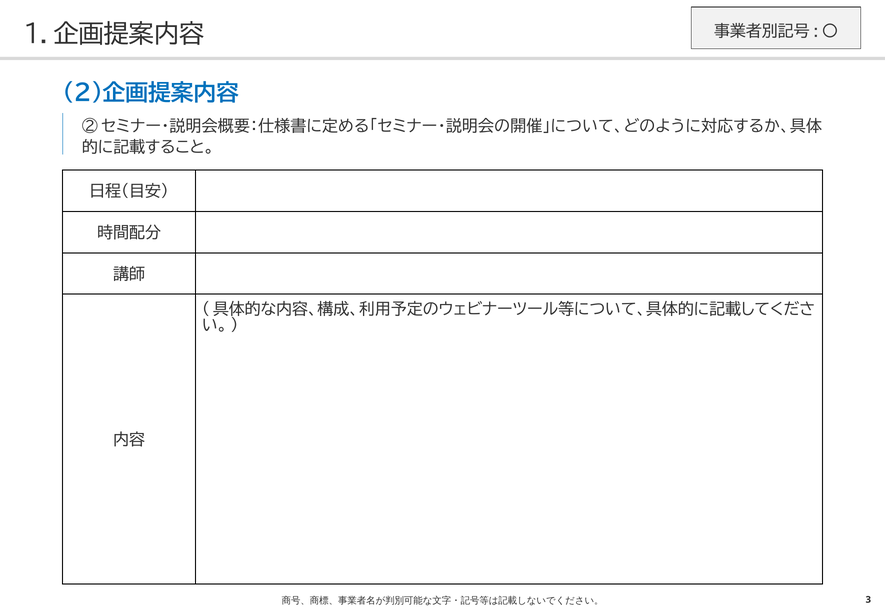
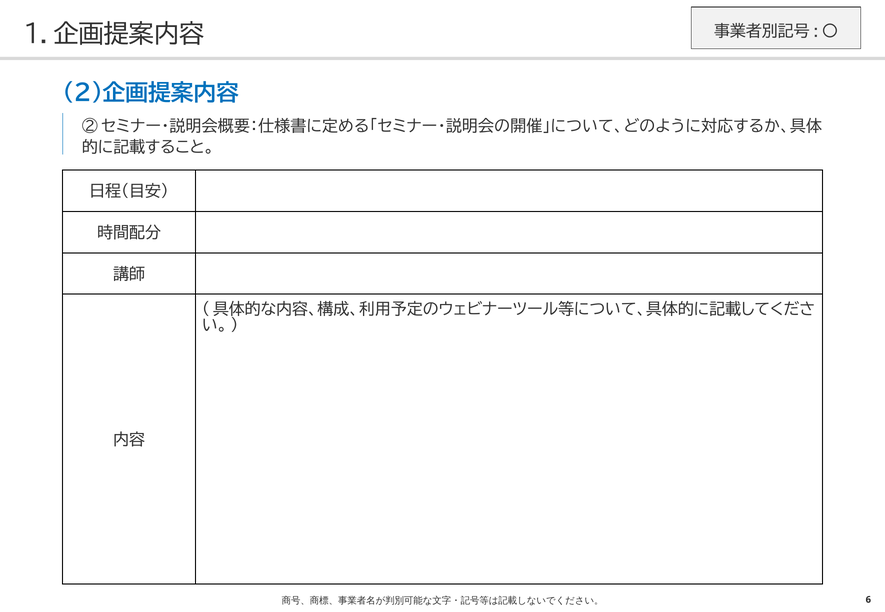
3: 3 -> 6 (868, 600)
